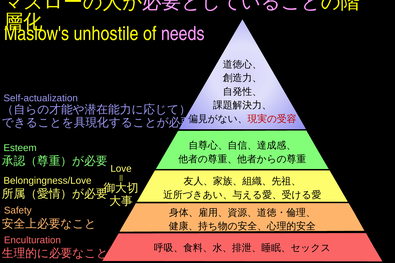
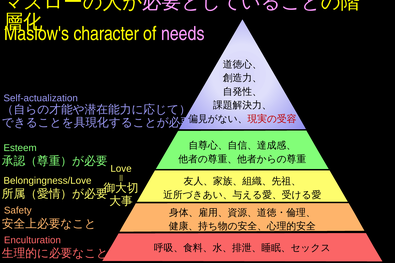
unhostile: unhostile -> character (106, 34)
